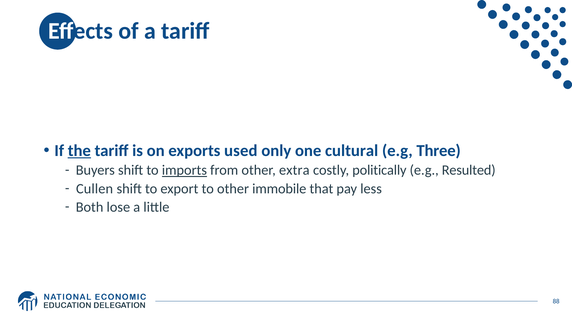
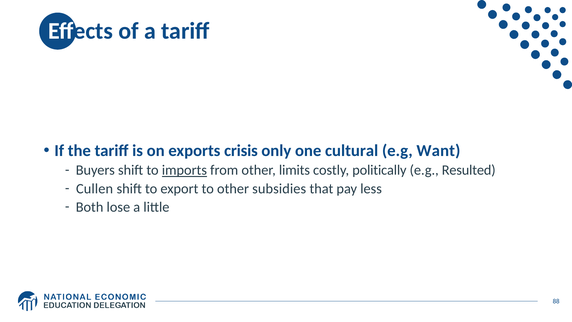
the underline: present -> none (79, 150)
used: used -> crisis (241, 150)
Three: Three -> Want (438, 150)
extra: extra -> limits (294, 170)
immobile: immobile -> subsidies (279, 189)
